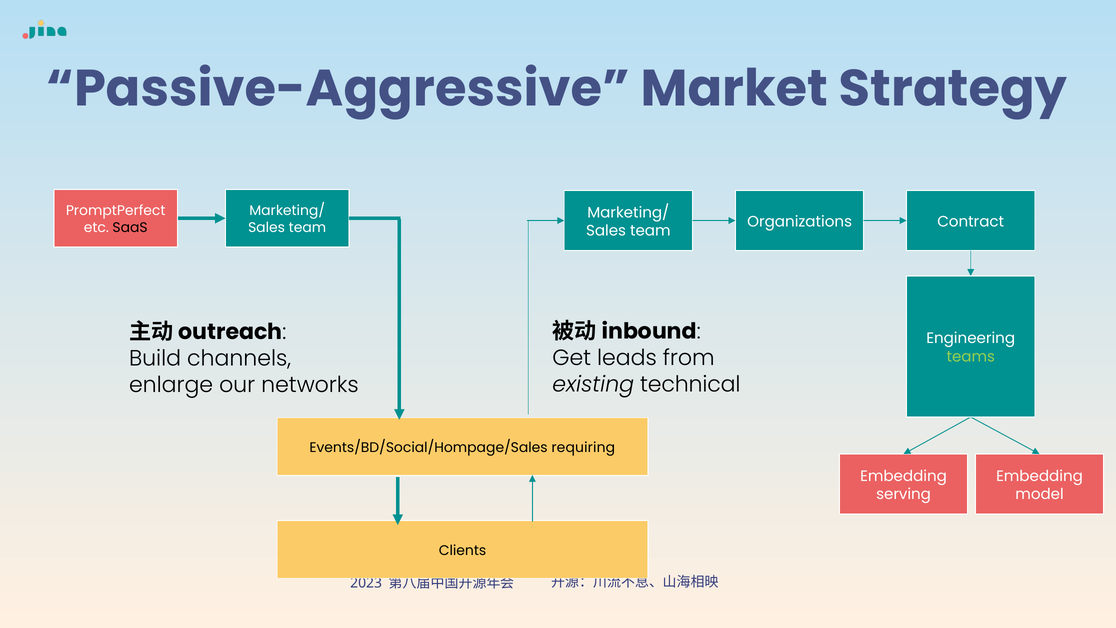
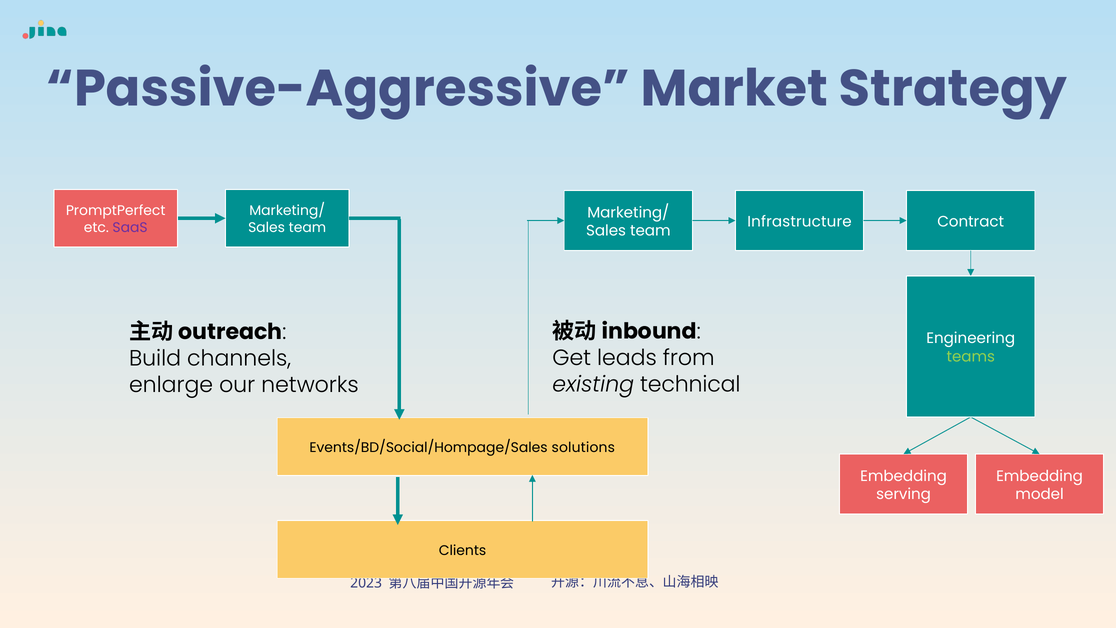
Organizations: Organizations -> Infrastructure (800, 222)
SaaS colour: black -> purple (130, 228)
requiring: requiring -> solutions (583, 447)
